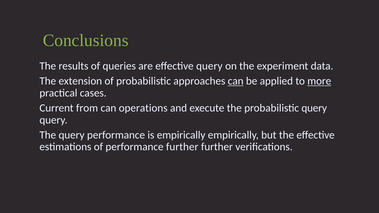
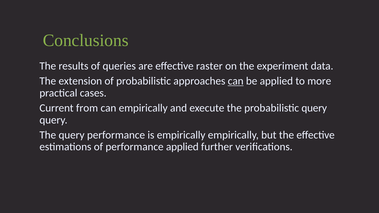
effective query: query -> raster (209, 66)
more underline: present -> none (319, 81)
can operations: operations -> empirically (143, 108)
performance further: further -> applied (182, 147)
